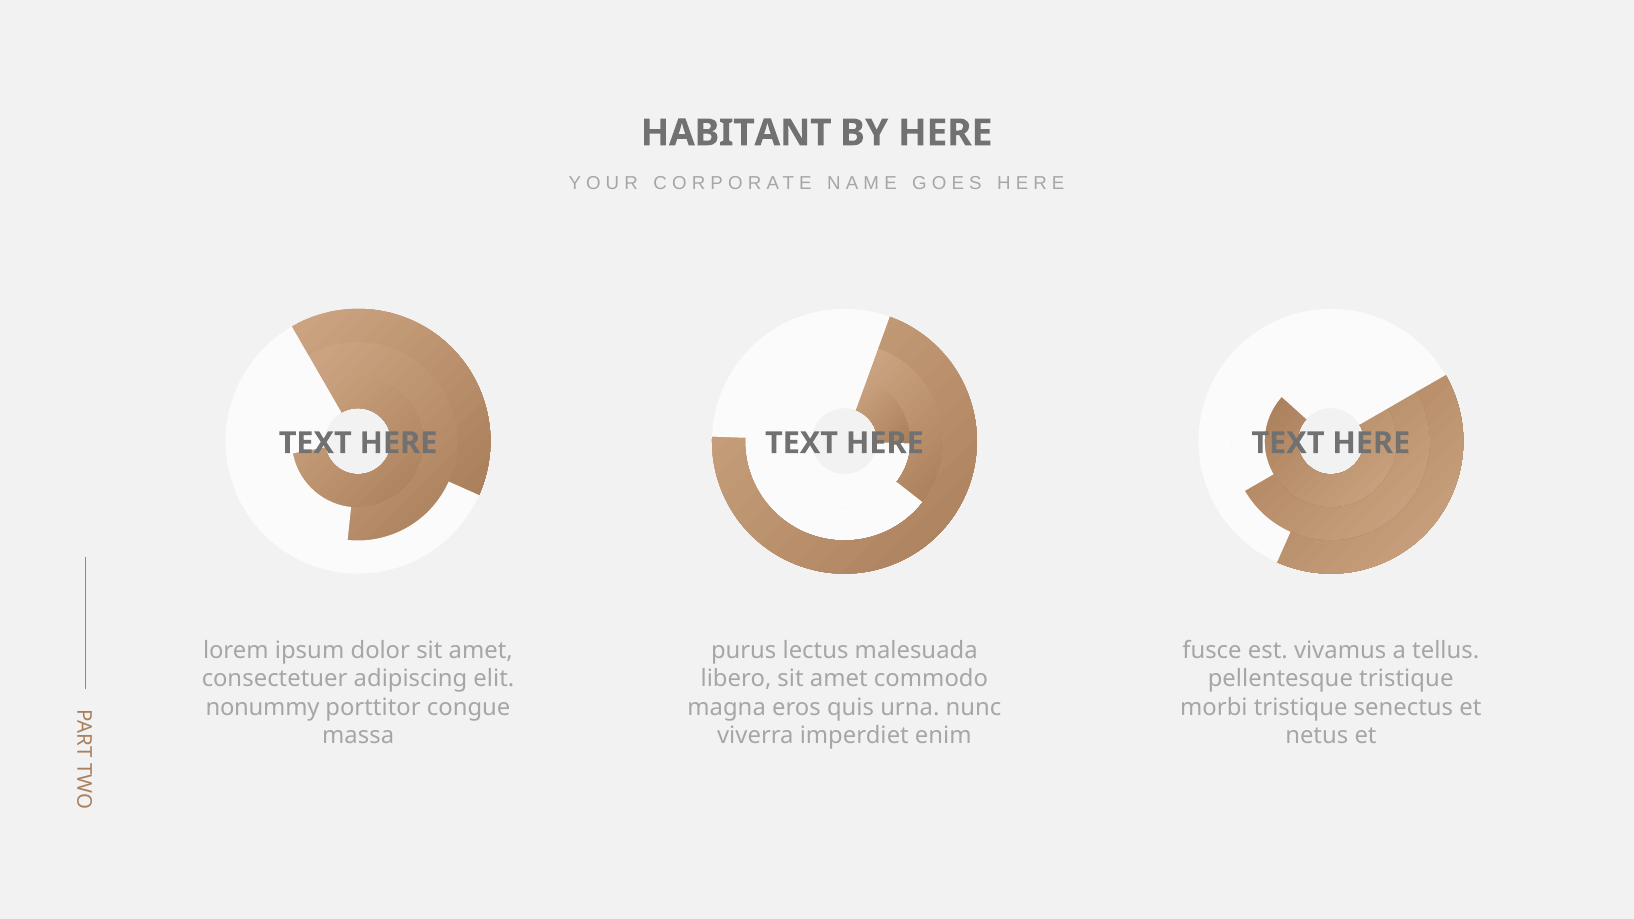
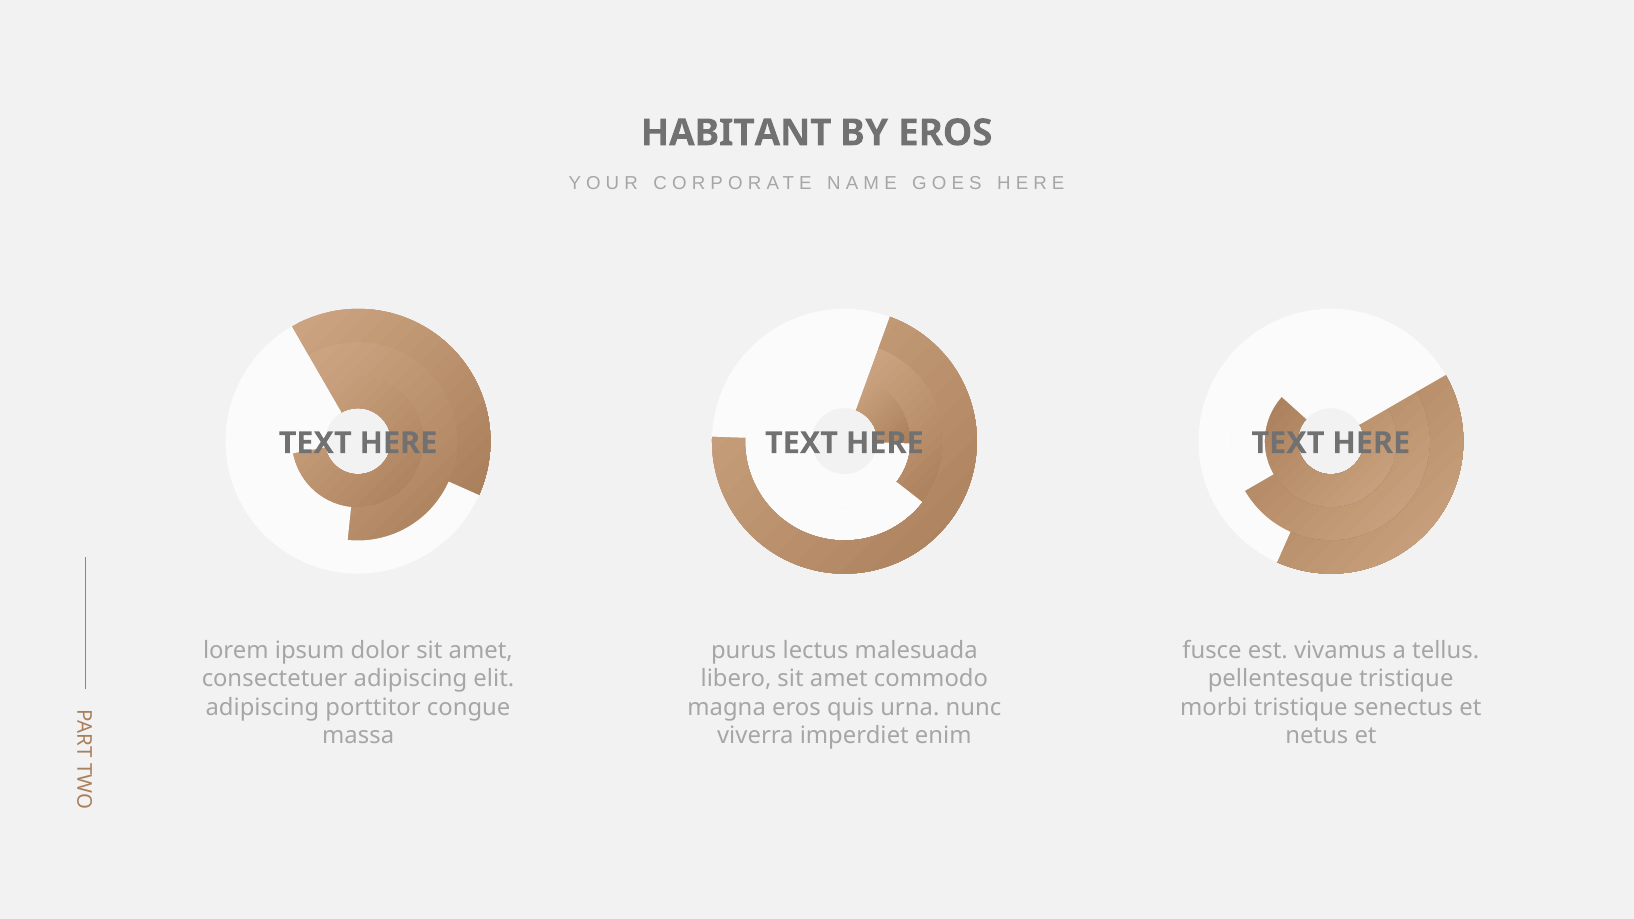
BY HERE: HERE -> EROS (945, 133)
nonummy: nonummy -> adipiscing (262, 708)
